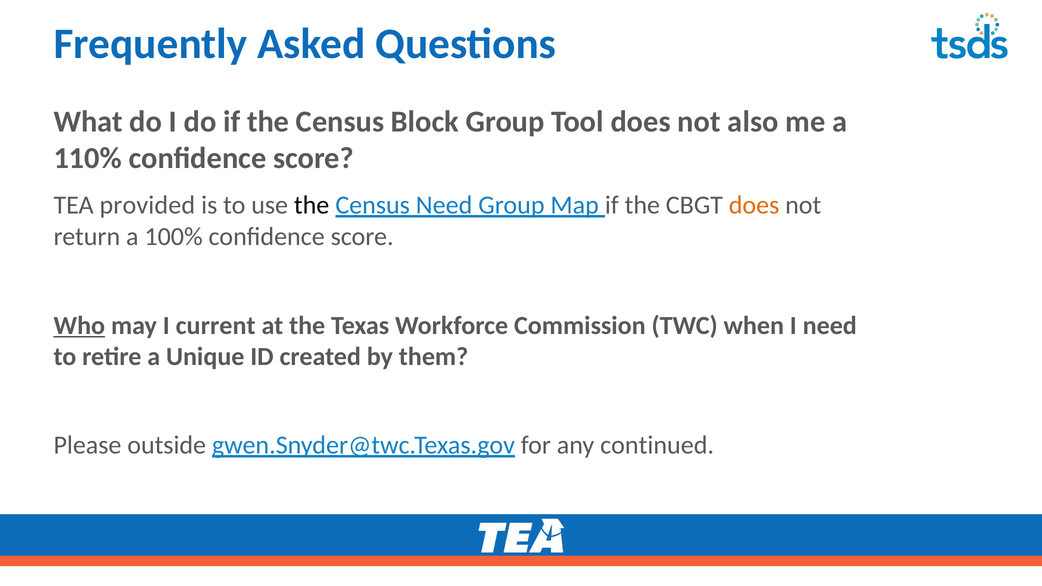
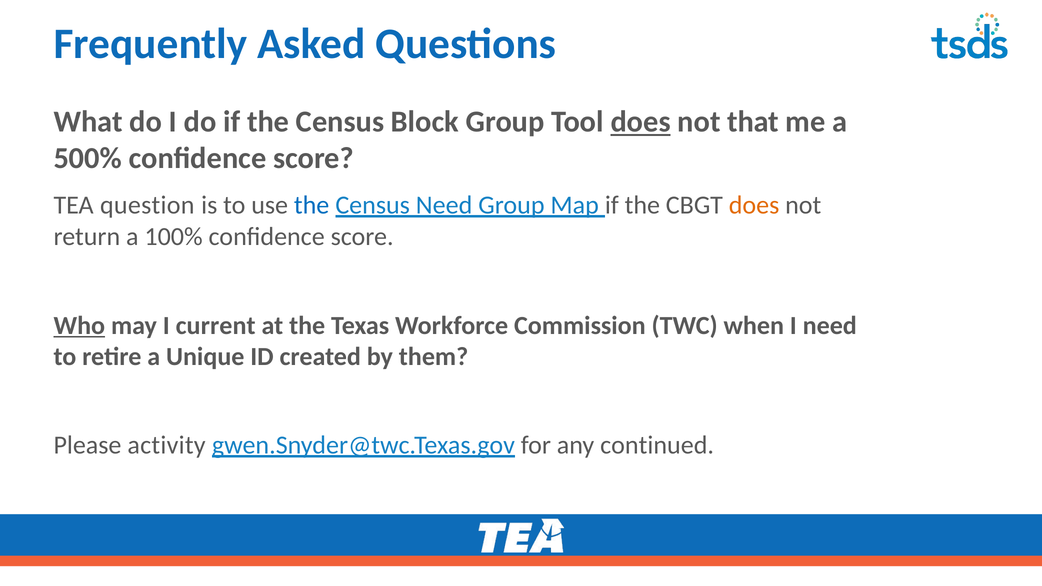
does underline: none -> present (641, 122)
also: also -> that (753, 122)
110%: 110% -> 500% (88, 158)
provided: provided -> question (147, 205)
the colour: black -> blue (312, 205)
outside: outside -> activity (167, 445)
